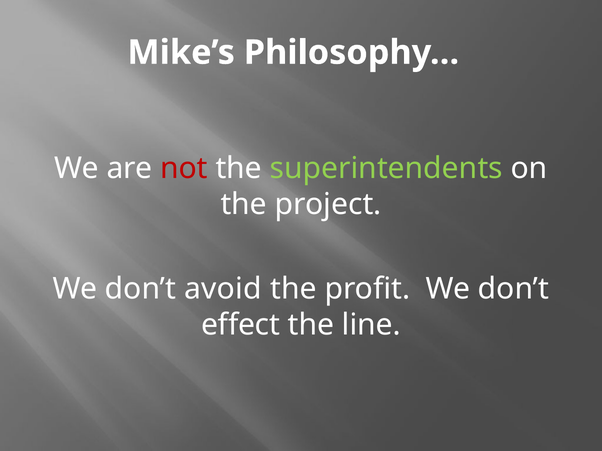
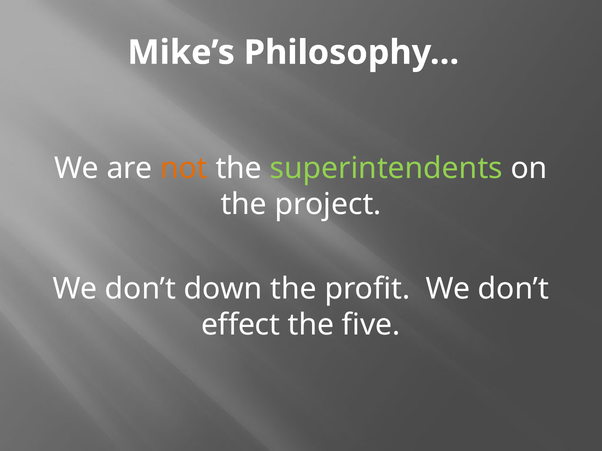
not colour: red -> orange (184, 169)
avoid: avoid -> down (223, 289)
line: line -> five (371, 325)
